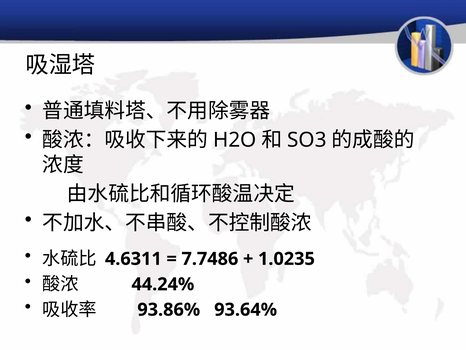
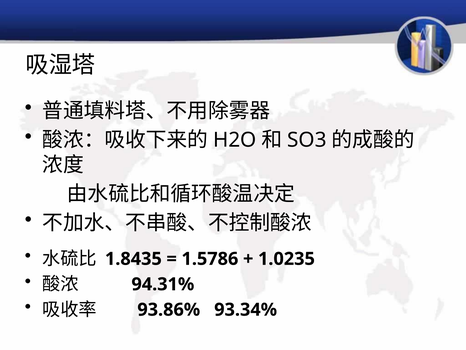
4.6311: 4.6311 -> 1.8435 (133, 259)
7.7486: 7.7486 -> 1.5786 (210, 259)
44.24%: 44.24% -> 94.31% (163, 284)
93.64%: 93.64% -> 93.34% (246, 309)
